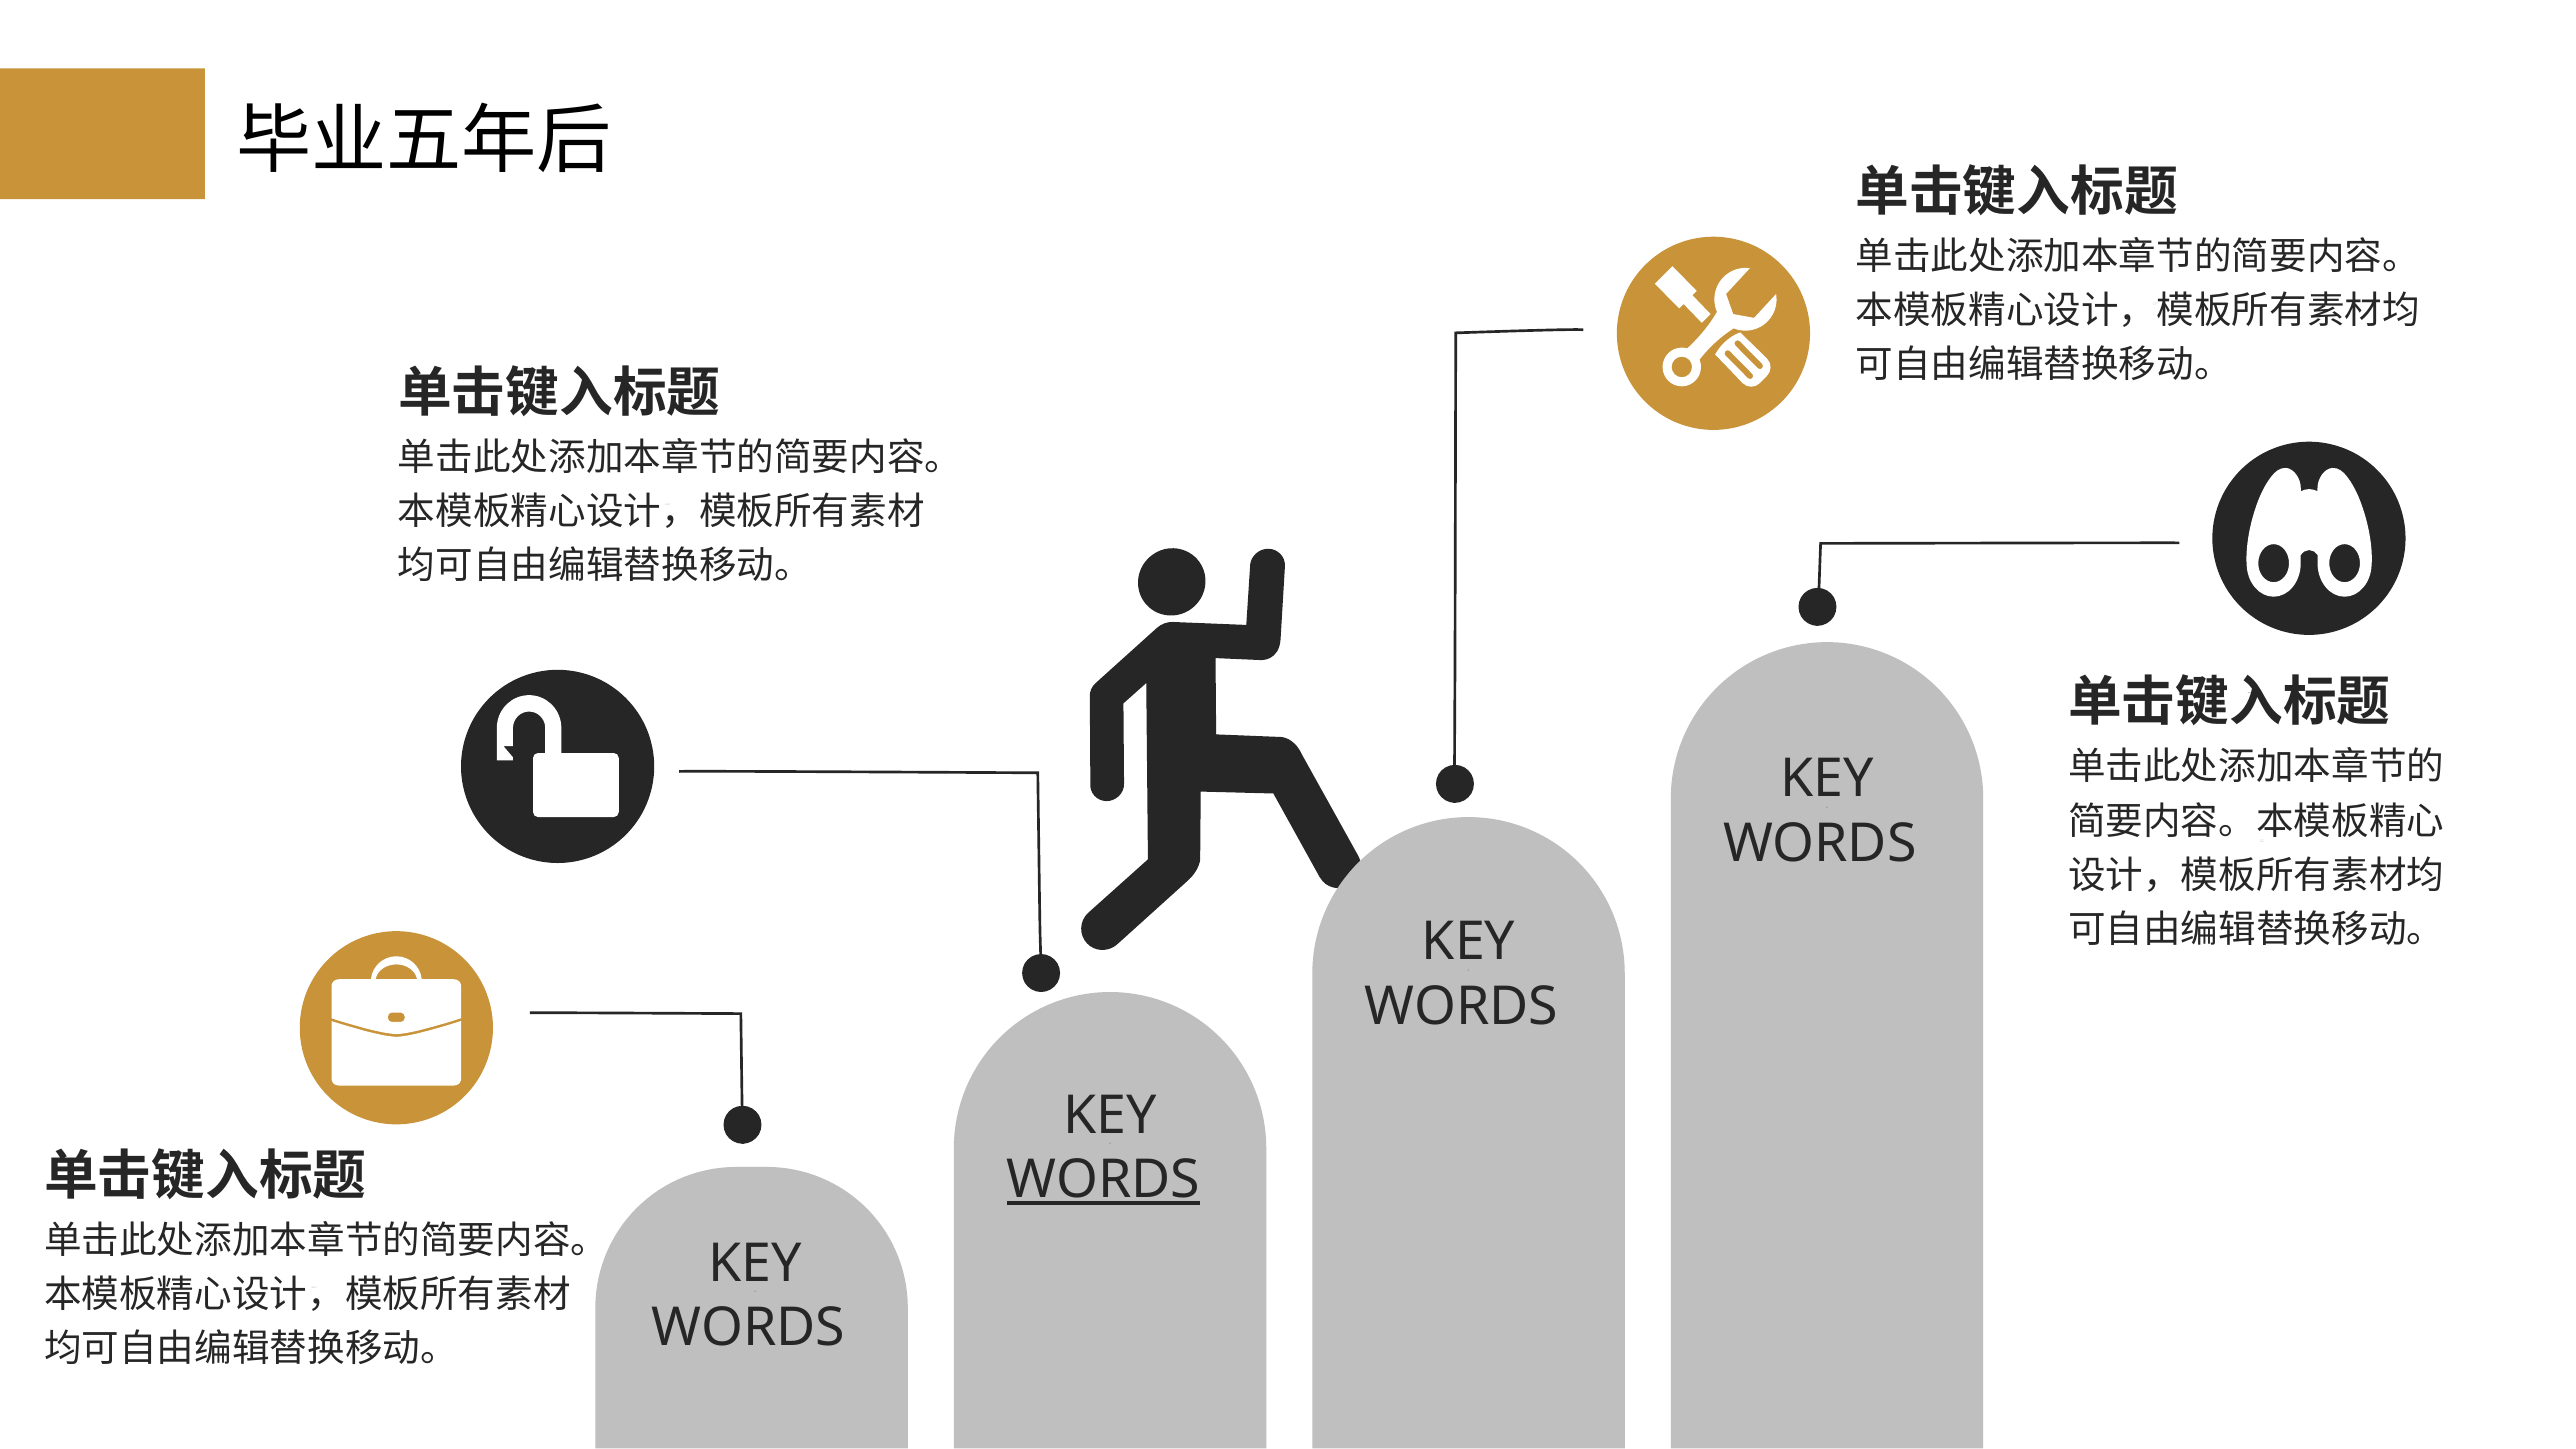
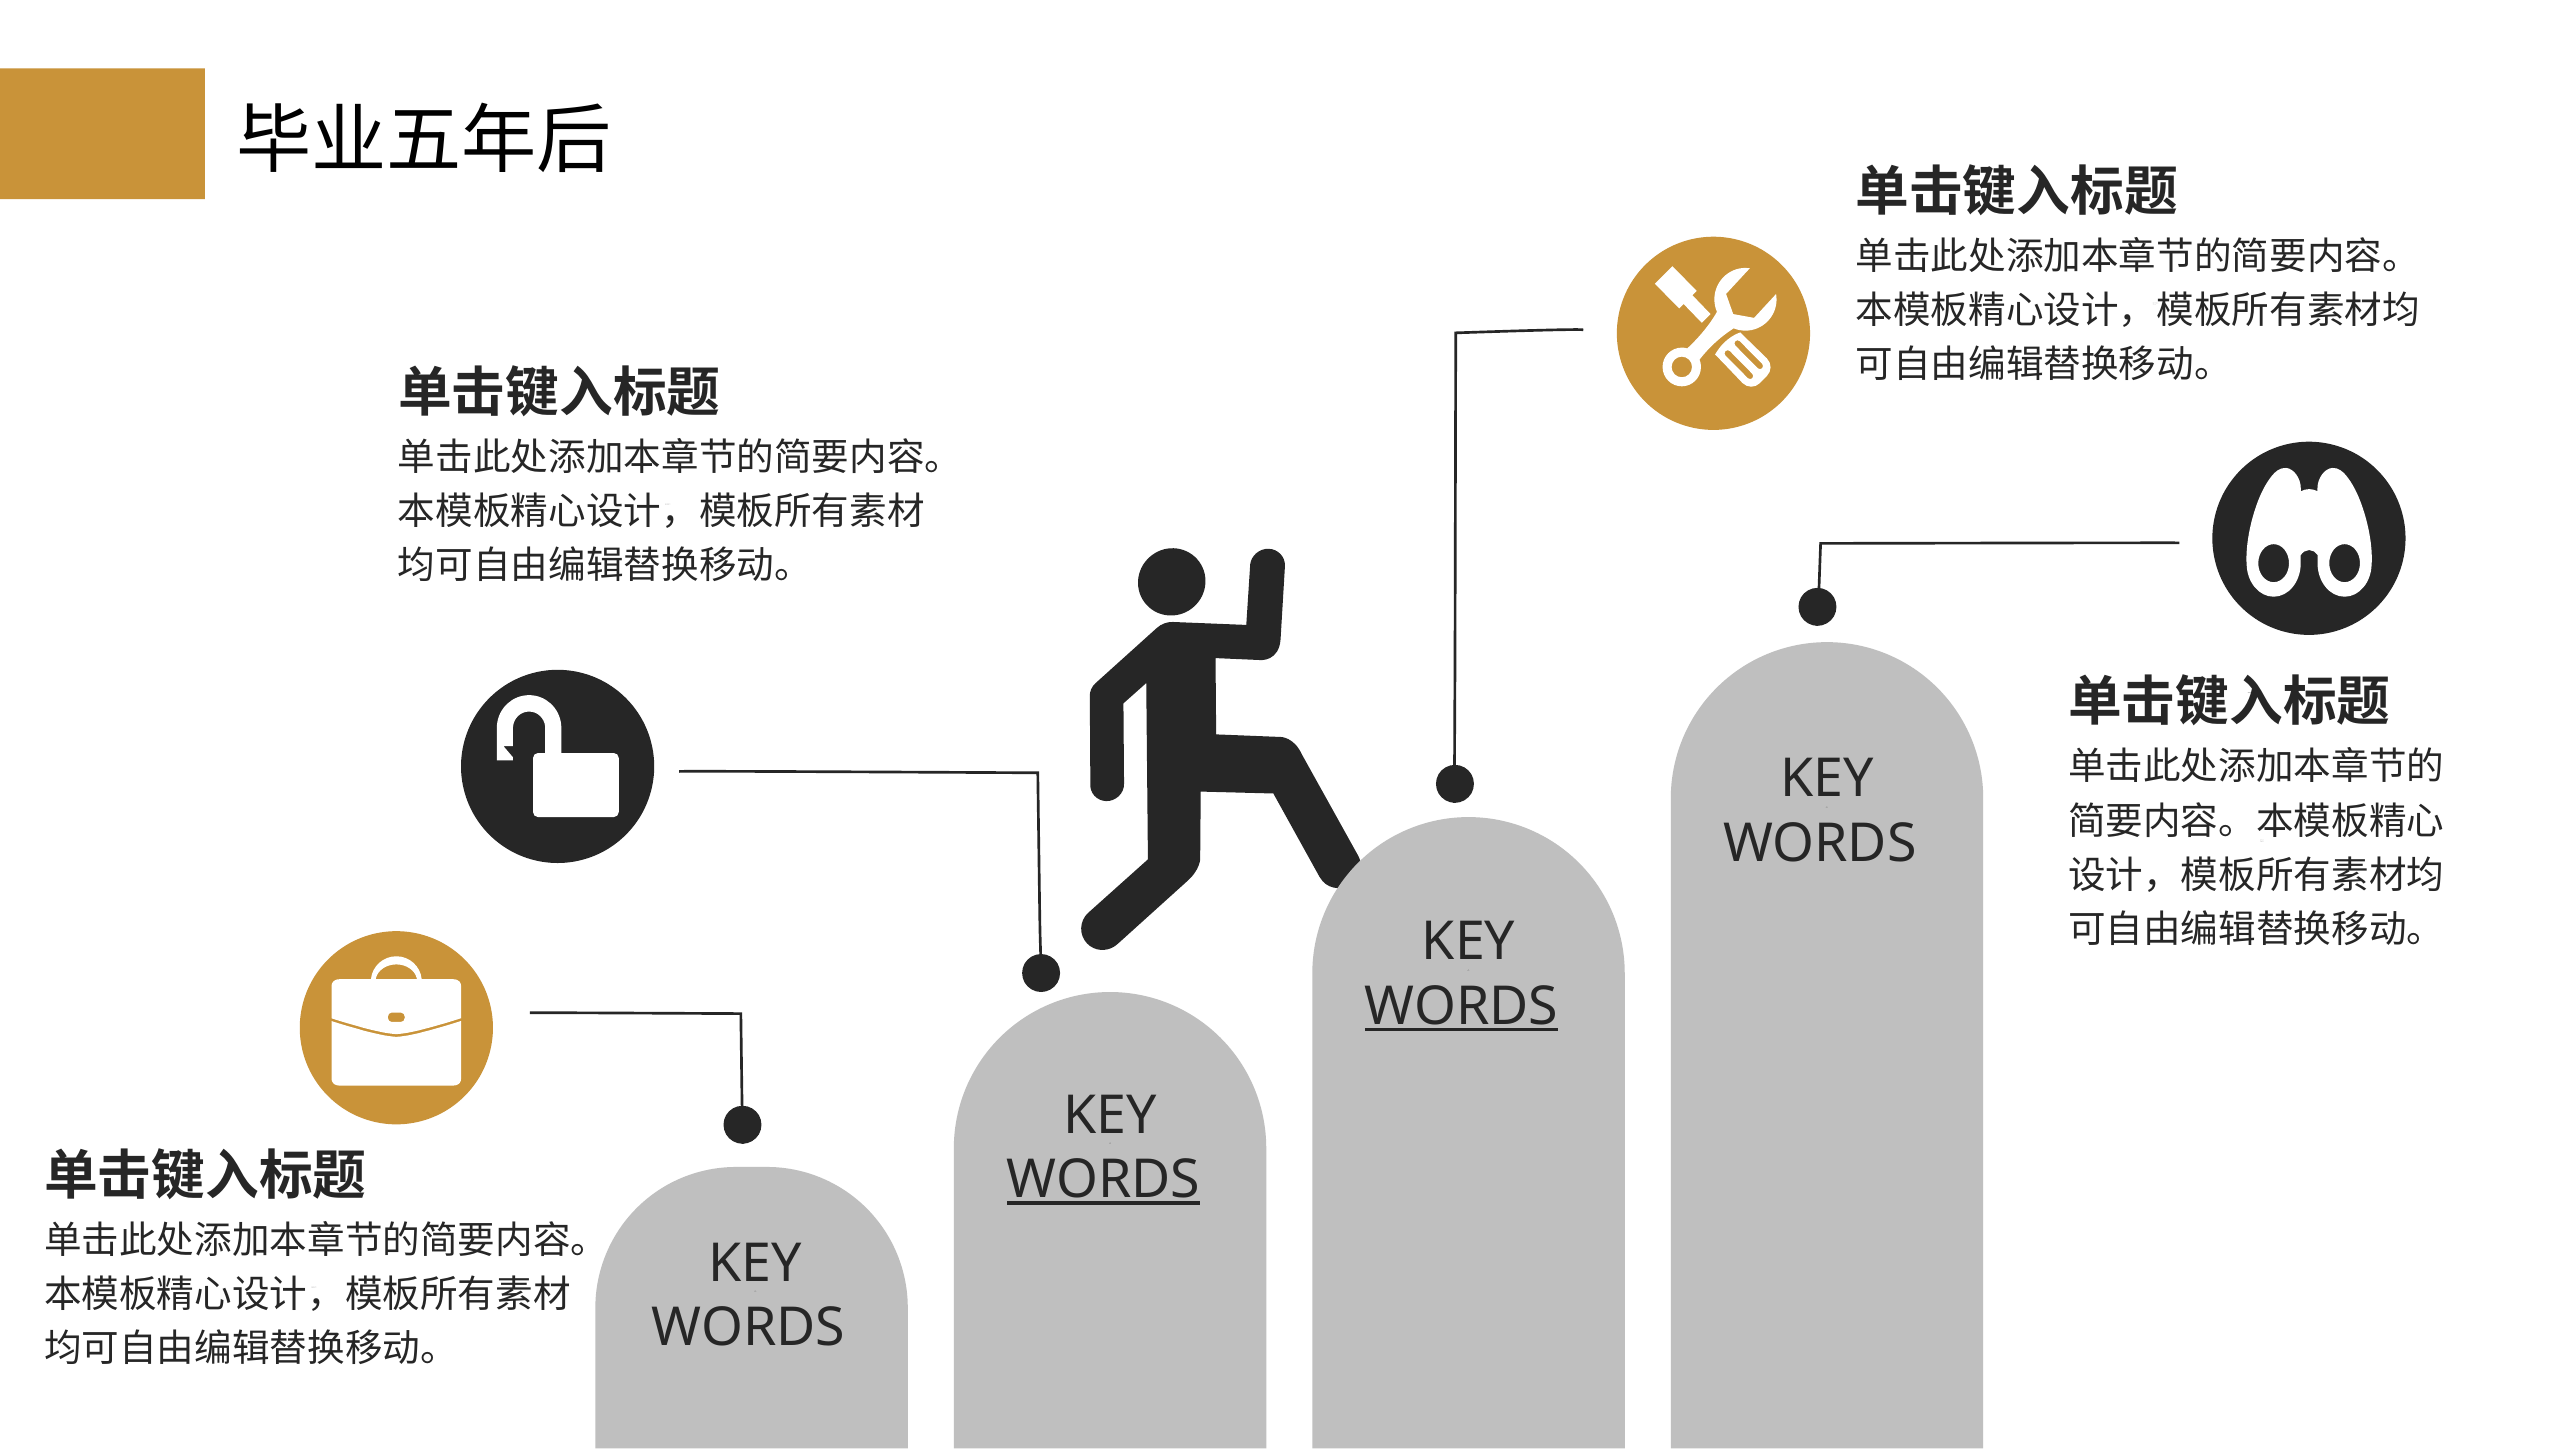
WORDS underline: none -> present (1462, 1007)
